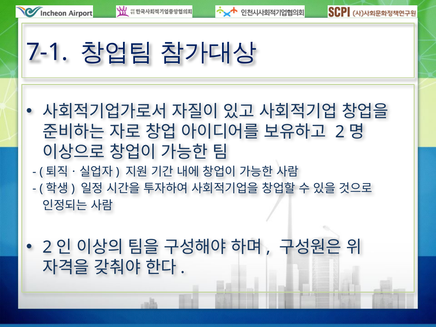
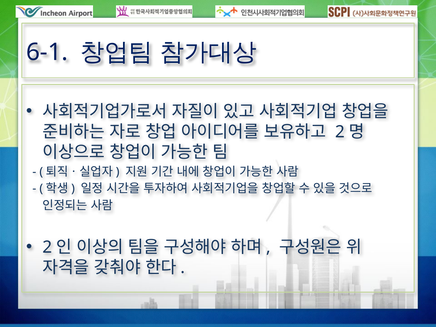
7-1: 7-1 -> 6-1 (47, 52)
